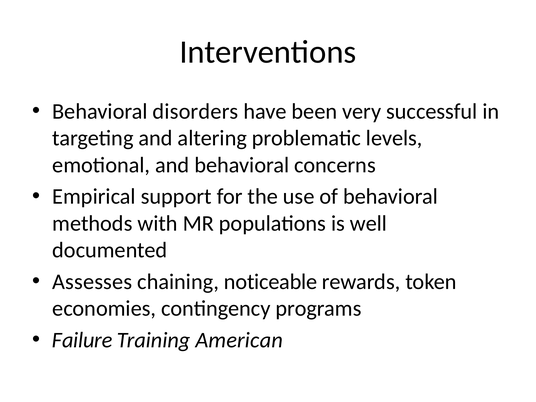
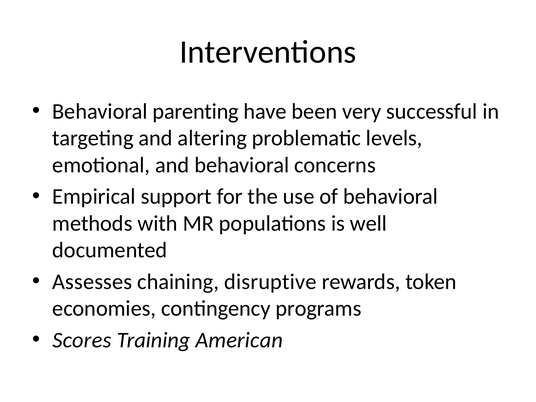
disorders: disorders -> parenting (196, 111)
noticeable: noticeable -> disruptive (270, 282)
Failure: Failure -> Scores (82, 340)
